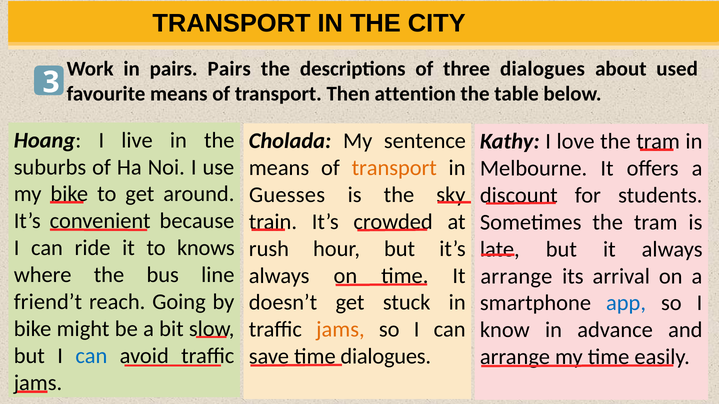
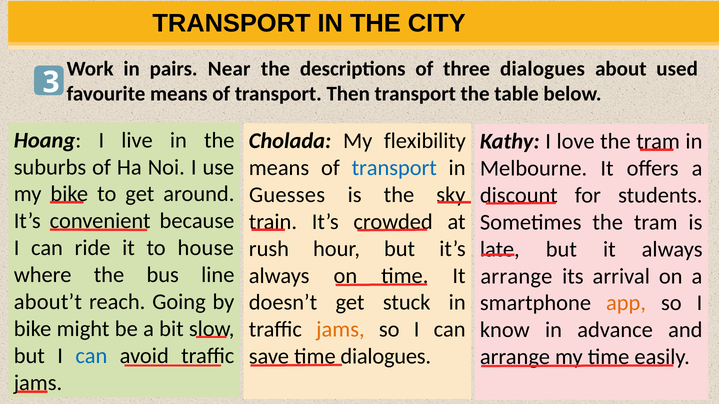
pairs Pairs: Pairs -> Near (229, 69)
Then attention: attention -> transport (415, 94)
sentence: sentence -> flexibility (425, 141)
transport colour: orange -> blue (394, 168)
knows: knows -> house (206, 248)
friend’t: friend’t -> about’t (48, 302)
app colour: blue -> orange (626, 303)
